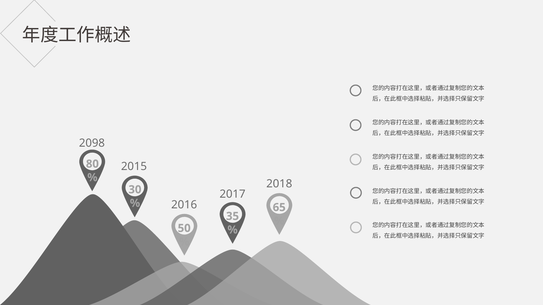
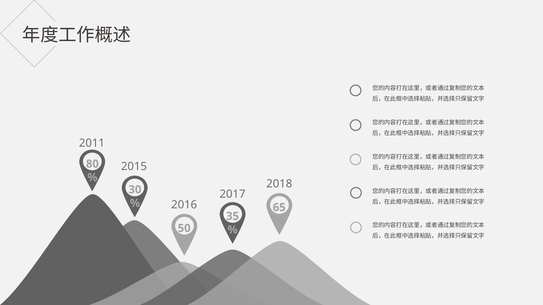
2098: 2098 -> 2011 (92, 143)
